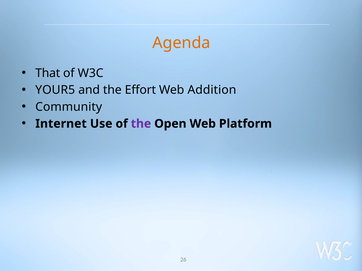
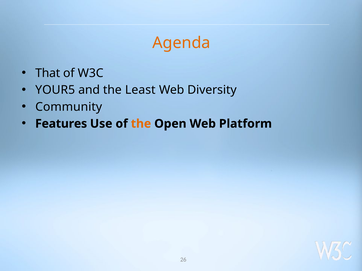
Effort: Effort -> Least (140, 90)
Addition: Addition -> Diversity (212, 90)
Internet: Internet -> Features (61, 124)
the colour: purple -> orange (141, 124)
